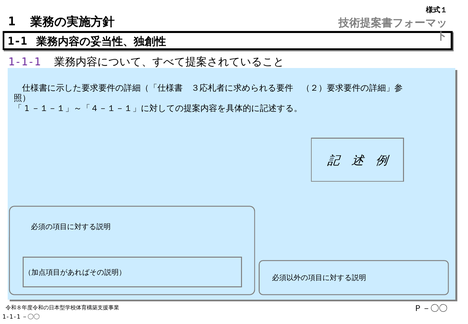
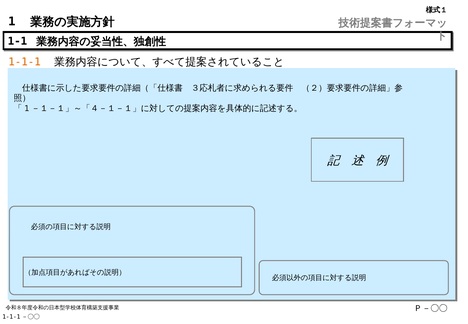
1-1-1 colour: purple -> orange (25, 62)
